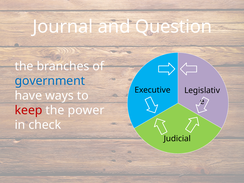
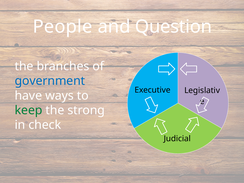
Journal: Journal -> People (63, 27)
keep colour: red -> green (29, 110)
power: power -> strong (86, 110)
